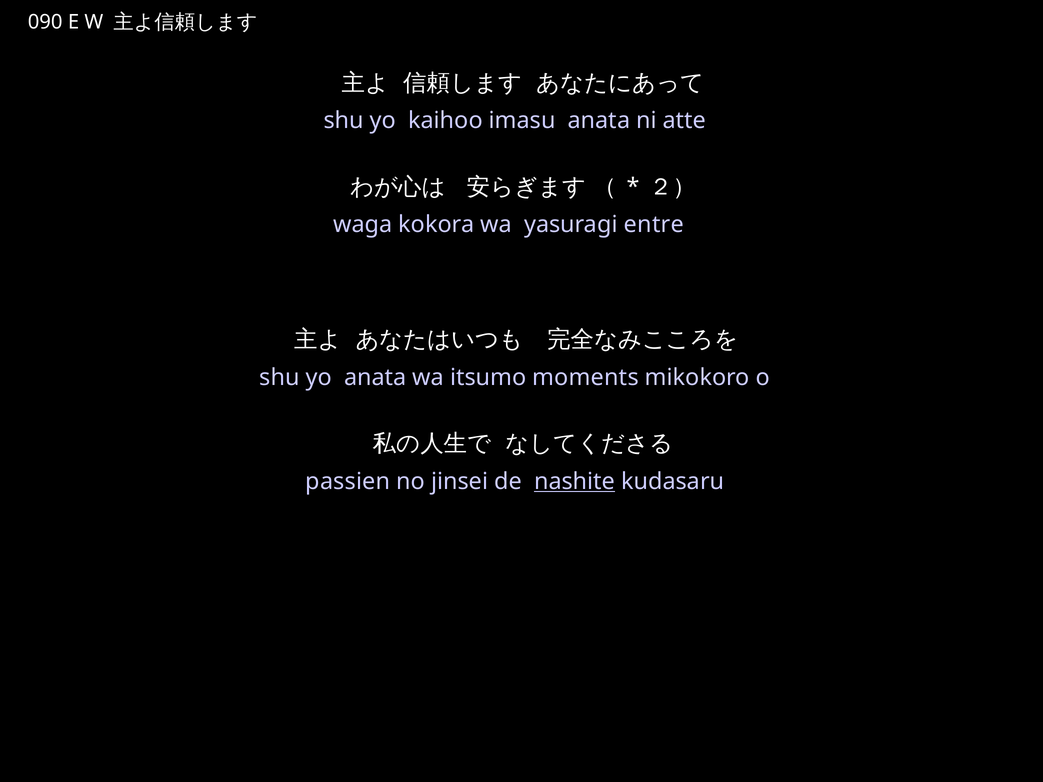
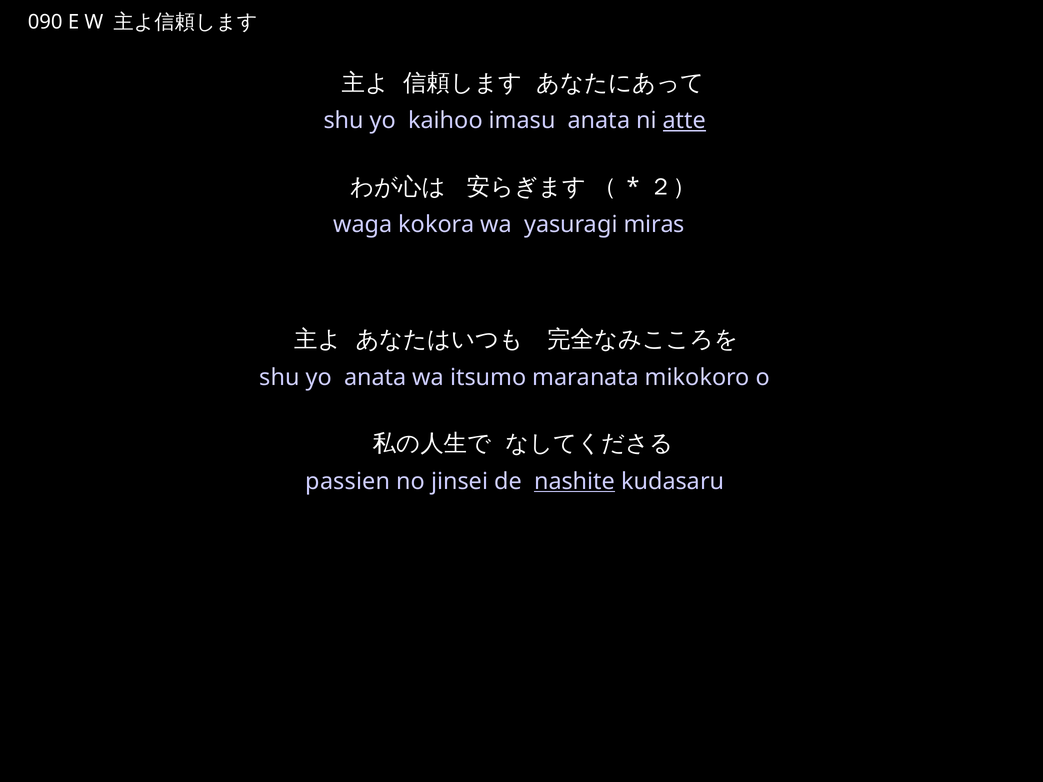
atte underline: none -> present (684, 121)
entre: entre -> miras (654, 225)
moments: moments -> maranata (586, 377)
